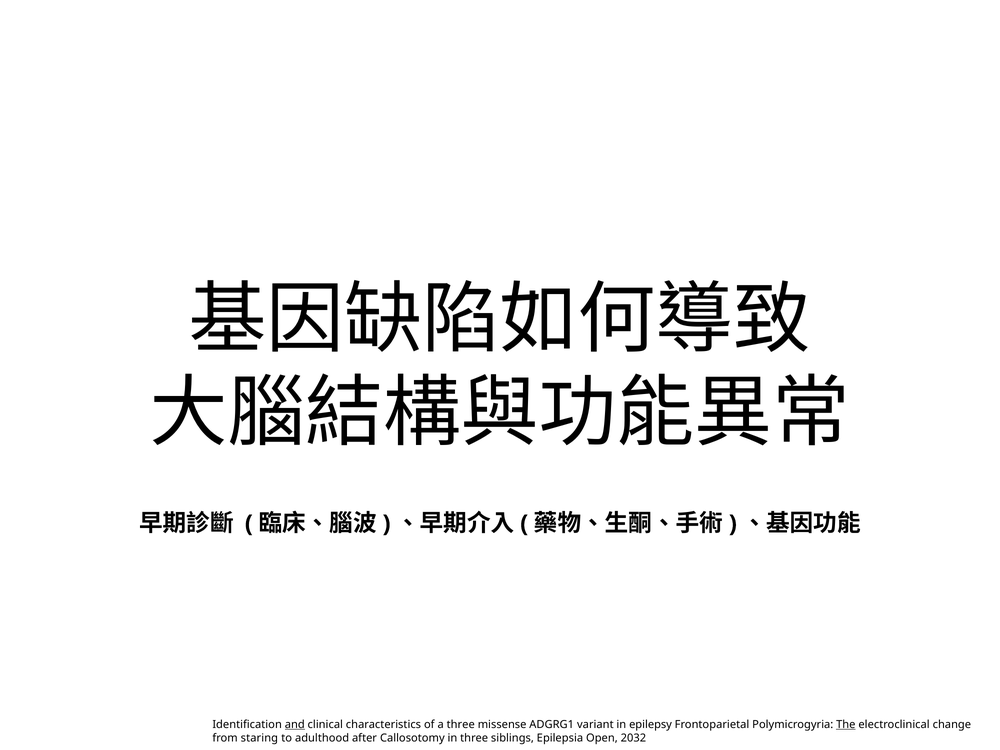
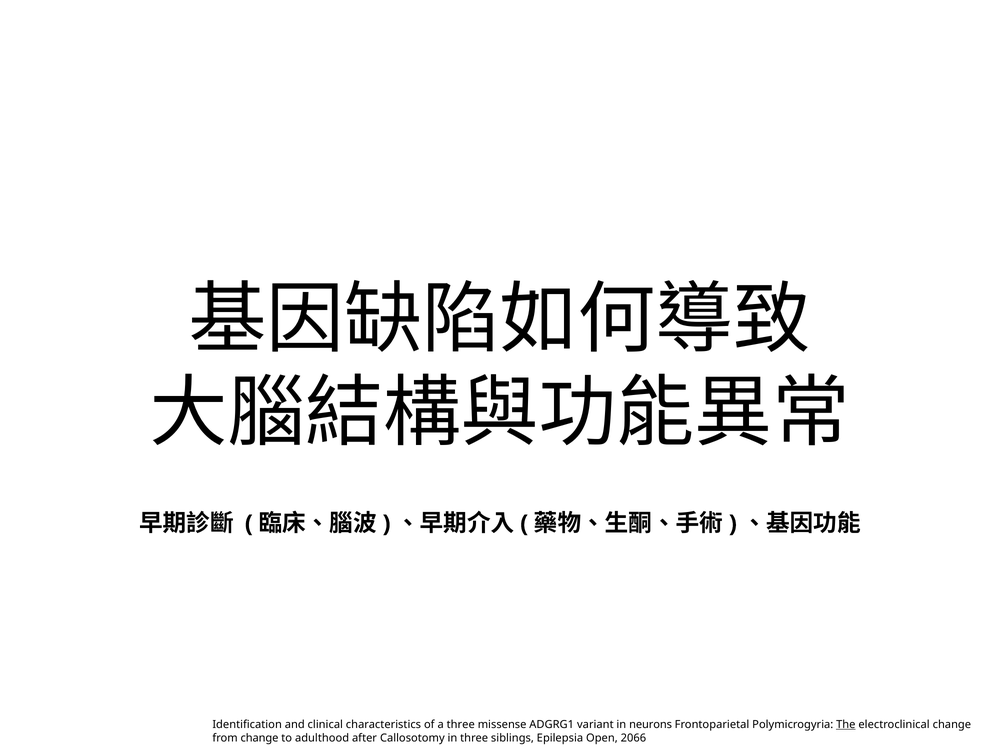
and underline: present -> none (295, 725)
epilepsy: epilepsy -> neurons (651, 725)
from staring: staring -> change (259, 738)
2032: 2032 -> 2066 (633, 738)
